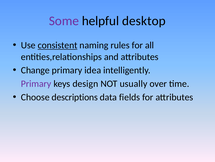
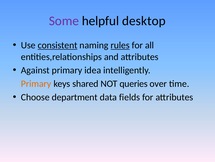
rules underline: none -> present (120, 45)
Change: Change -> Against (35, 70)
Primary colour: purple -> orange (36, 83)
design: design -> shared (85, 83)
usually: usually -> queries (134, 83)
descriptions: descriptions -> department (75, 97)
